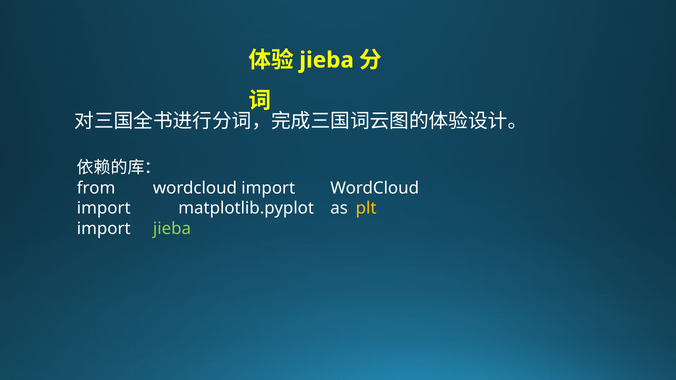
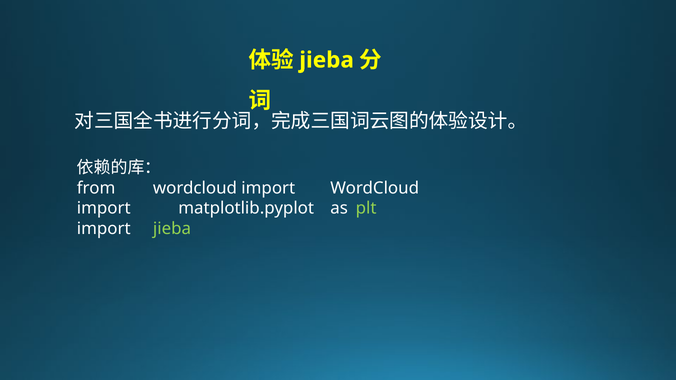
plt colour: yellow -> light green (366, 209)
